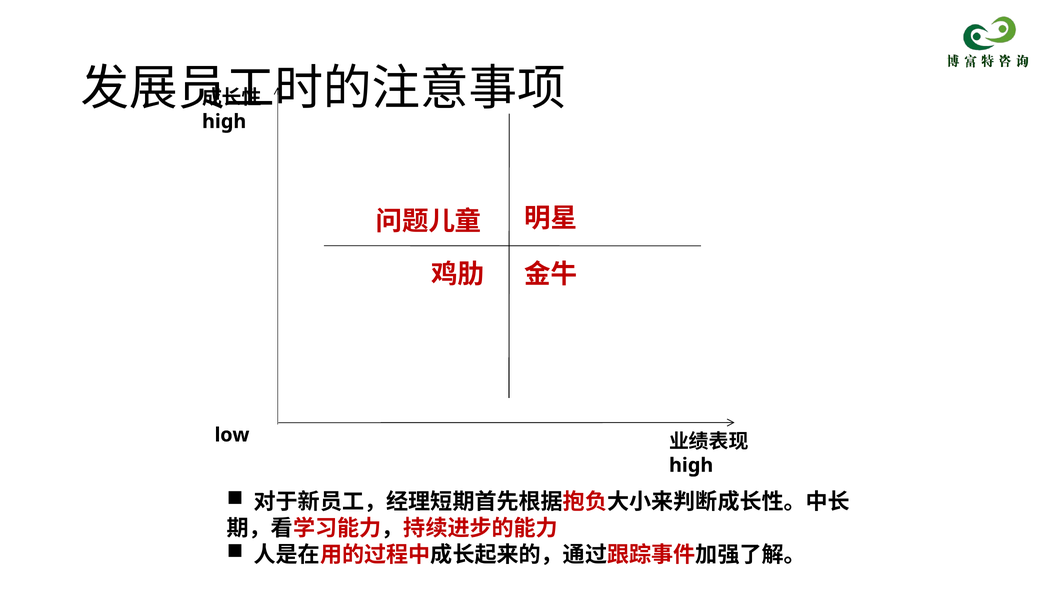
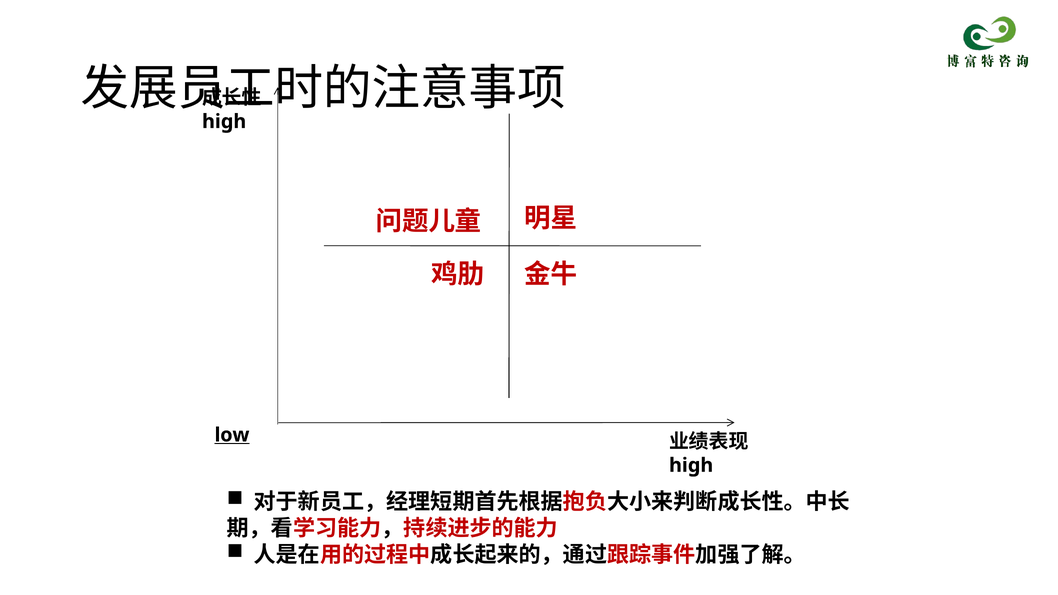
low underline: none -> present (232, 435)
